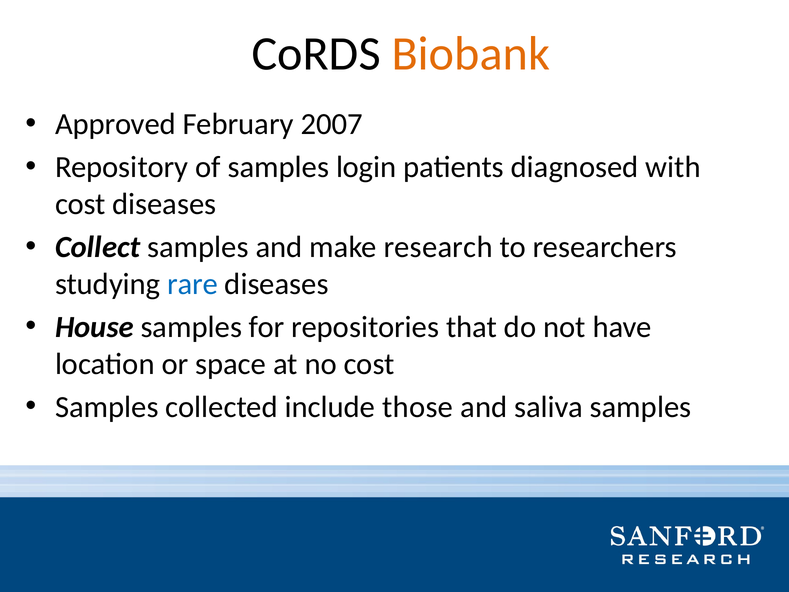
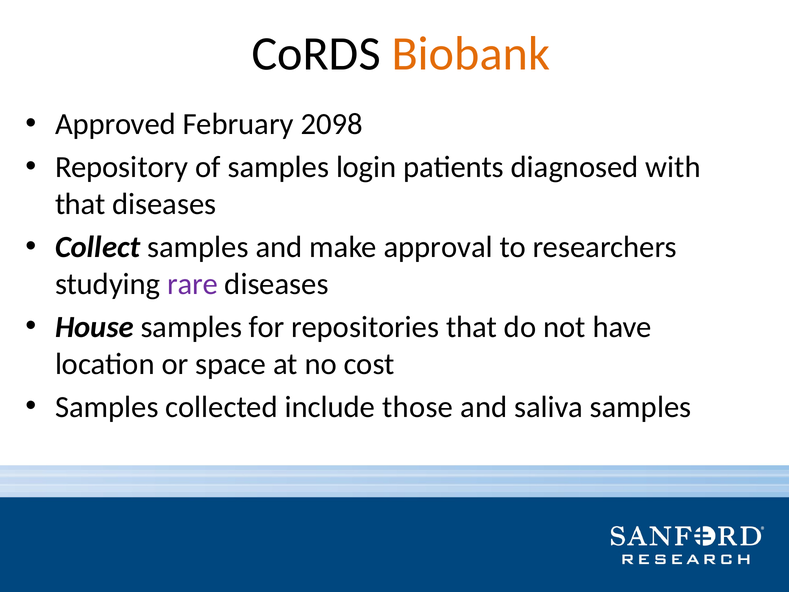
2007: 2007 -> 2098 (332, 124)
cost: cost -> that (80, 204)
research: research -> approval (438, 247)
rare colour: blue -> purple (193, 284)
